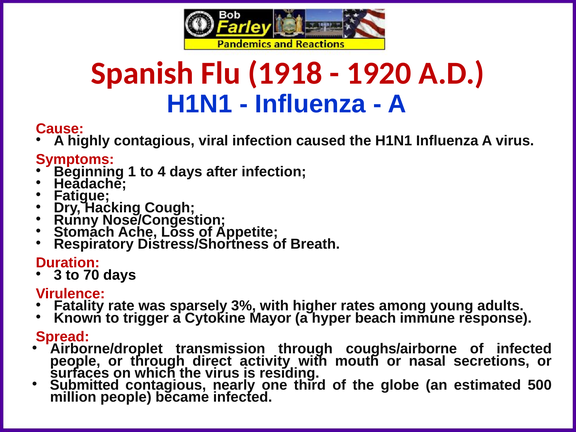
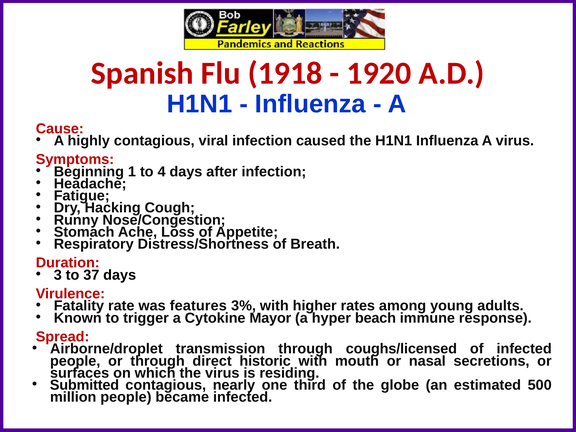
70: 70 -> 37 (91, 275)
sparsely: sparsely -> features (198, 306)
coughs/airborne: coughs/airborne -> coughs/licensed (401, 349)
activity: activity -> historic (265, 361)
